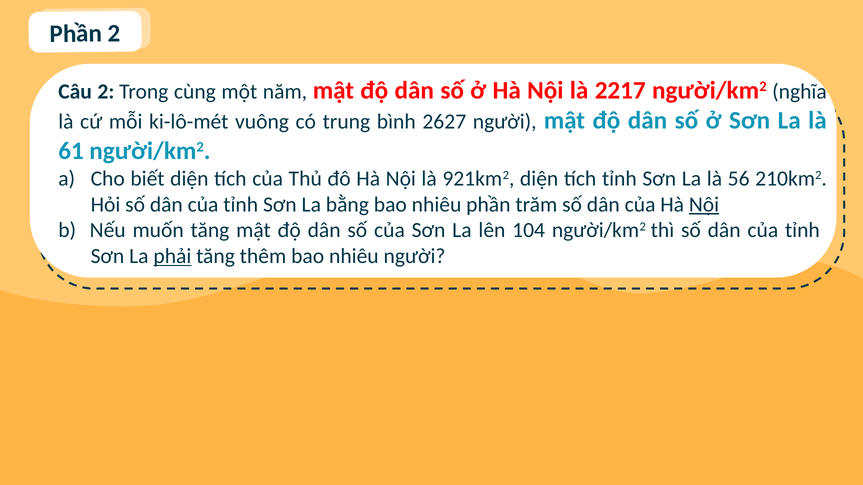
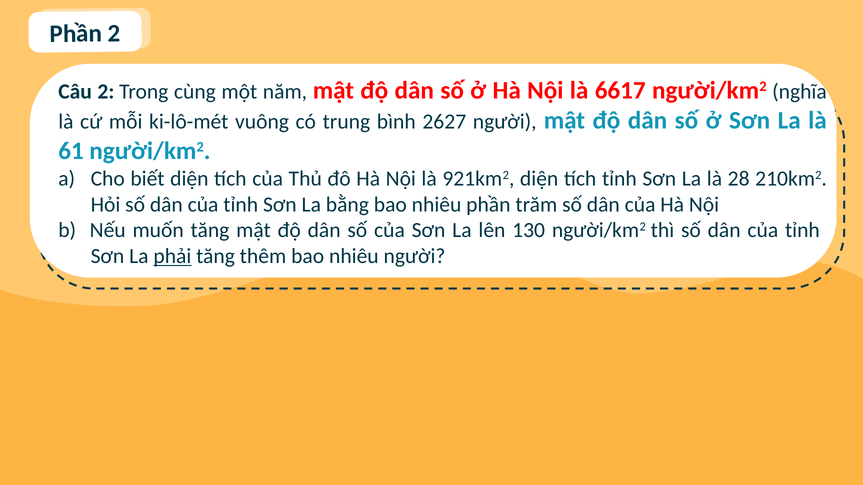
2217: 2217 -> 6617 (620, 91)
56: 56 -> 28 (739, 179)
Nội underline: present -> none (704, 205)
104: 104 -> 130 (529, 231)
